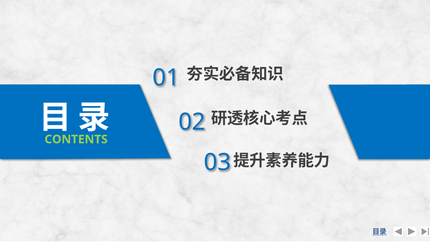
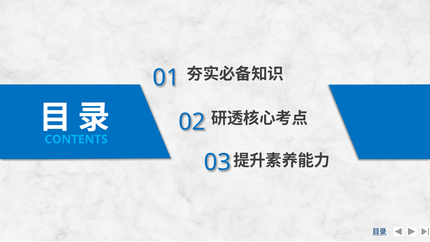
CONTENTS colour: light green -> light blue (76, 139)
